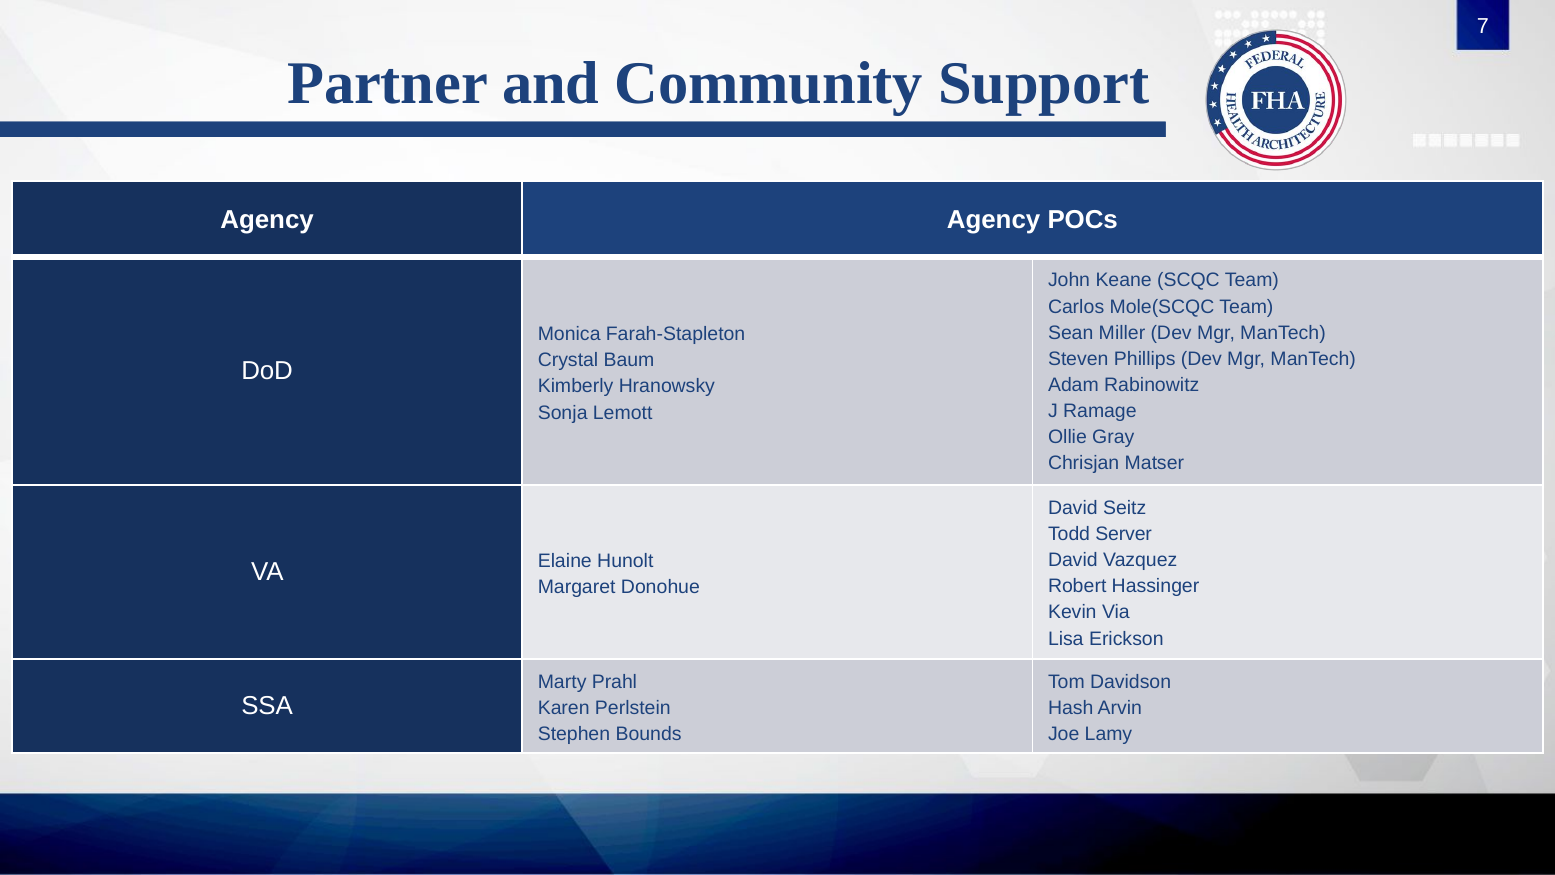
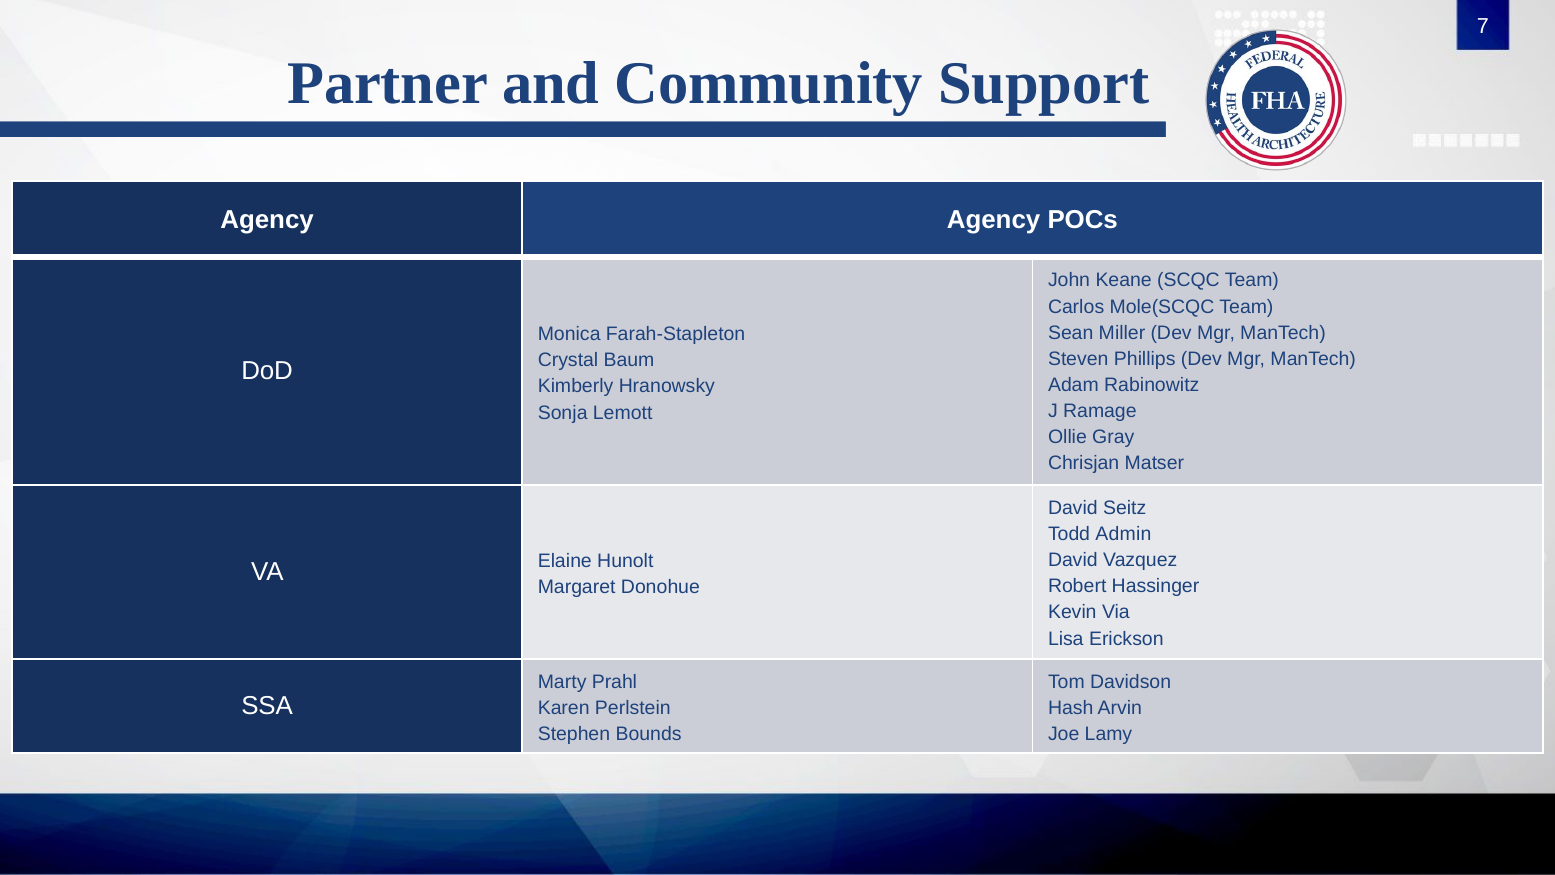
Server: Server -> Admin (1123, 534)
